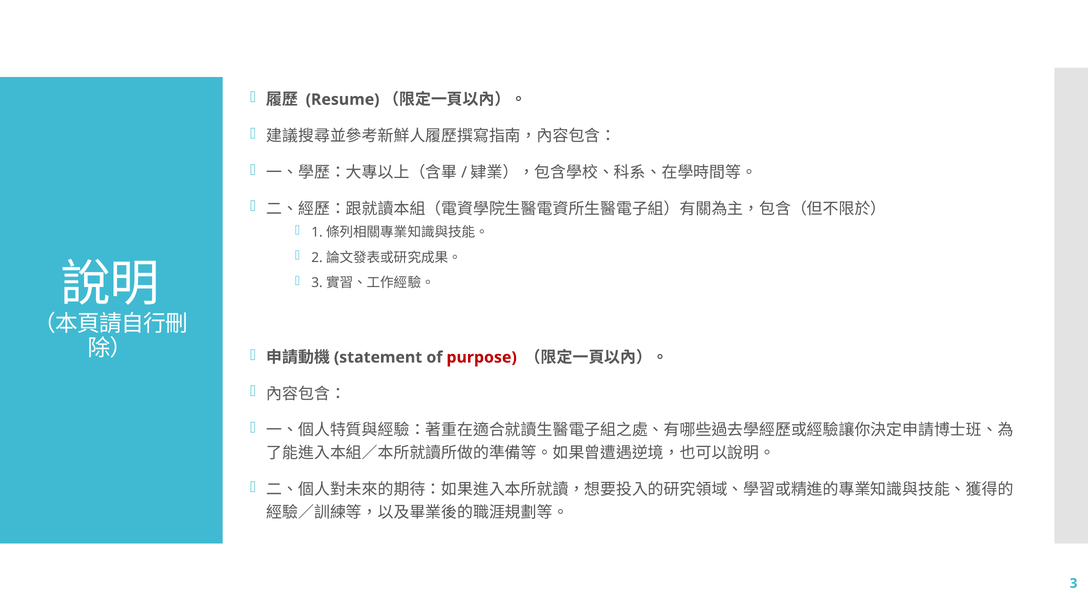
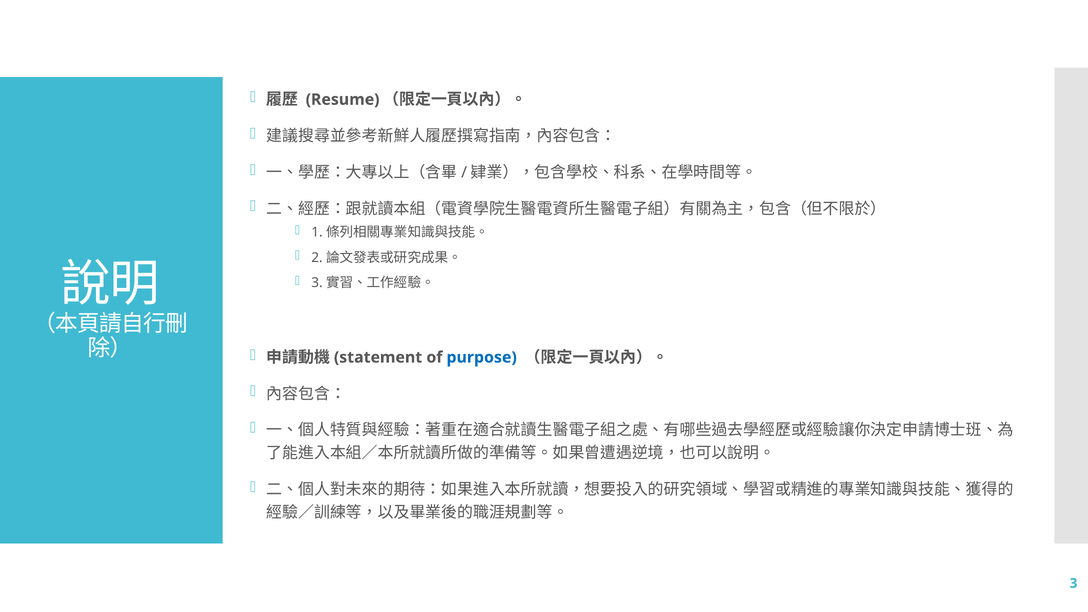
purpose colour: red -> blue (482, 357)
